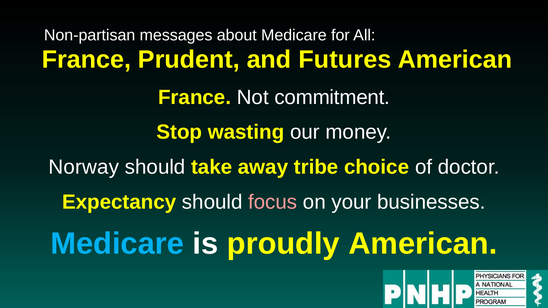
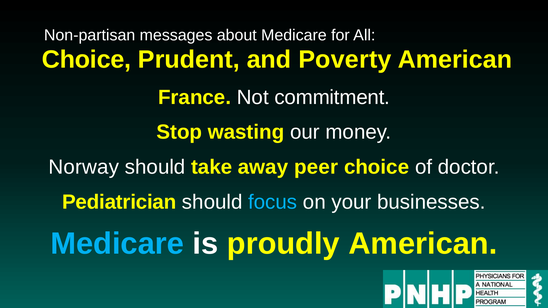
France: France -> Choice (86, 60)
Futures: Futures -> Poverty (345, 60)
tribe: tribe -> peer (316, 167)
Expectancy: Expectancy -> Pediatrician (119, 202)
focus colour: pink -> light blue (273, 202)
